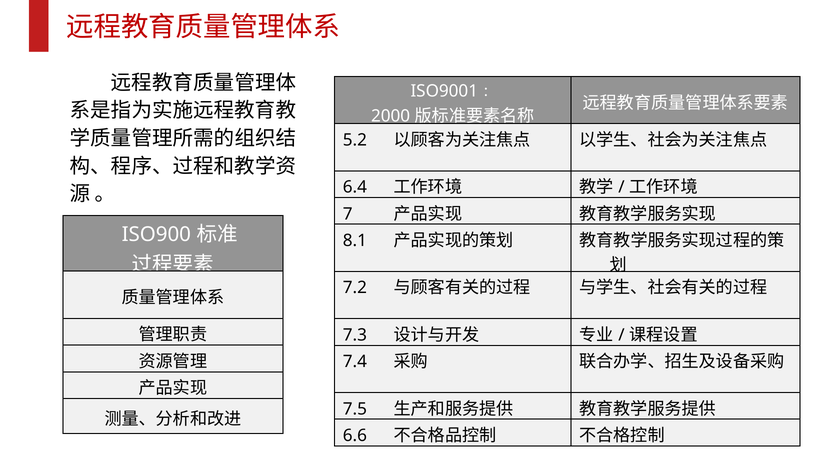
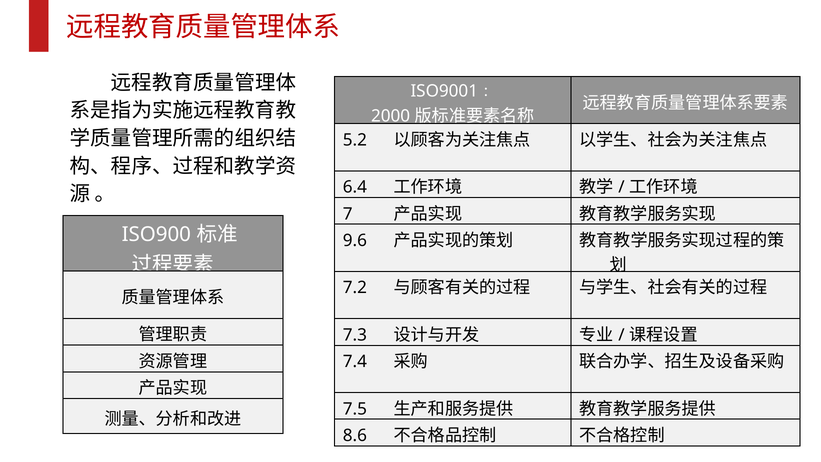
8.1: 8.1 -> 9.6 (355, 240)
6.6: 6.6 -> 8.6 (355, 435)
